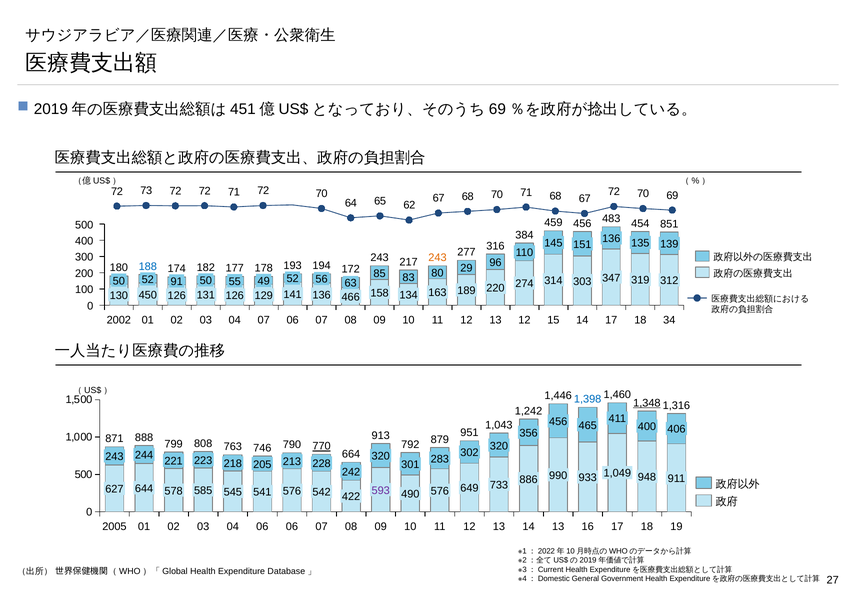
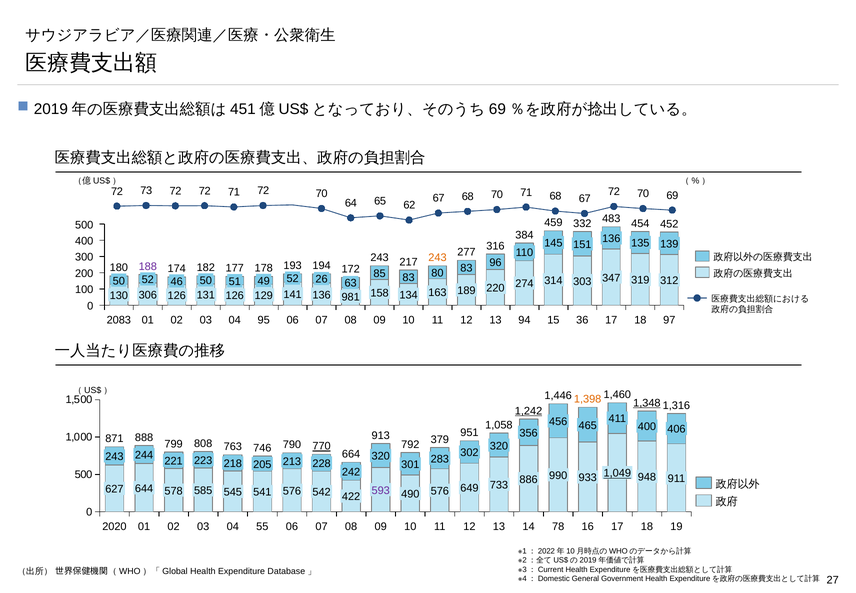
459 456: 456 -> 332 (582, 224)
851: 851 -> 452 (669, 224)
188 colour: blue -> purple (148, 266)
80 29: 29 -> 83 (466, 268)
56: 56 -> 26 (322, 279)
91: 91 -> 46 (177, 281)
55: 55 -> 51 (235, 281)
450: 450 -> 306 (148, 295)
466: 466 -> 981 (351, 297)
2002: 2002 -> 2083 (119, 320)
04 07: 07 -> 95 (264, 320)
01 12: 12 -> 94 (524, 320)
15 14: 14 -> 36 (582, 320)
34: 34 -> 97 (669, 320)
1,398 colour: blue -> orange (588, 399)
1,242 underline: none -> present (529, 411)
1,043: 1,043 -> 1,058 (499, 425)
879: 879 -> 379 (440, 439)
1,049 underline: none -> present (617, 473)
2005: 2005 -> 2020 (114, 526)
01 06: 06 -> 55 (262, 526)
14 13: 13 -> 78 (558, 526)
